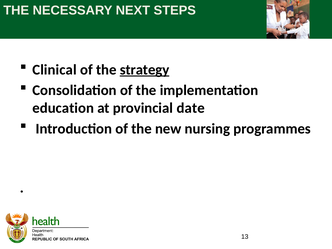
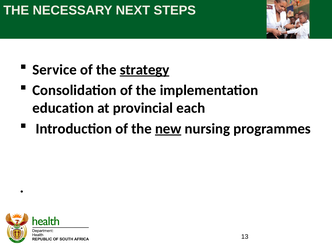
Clinical: Clinical -> Service (55, 70)
date: date -> each (191, 108)
new underline: none -> present (168, 129)
